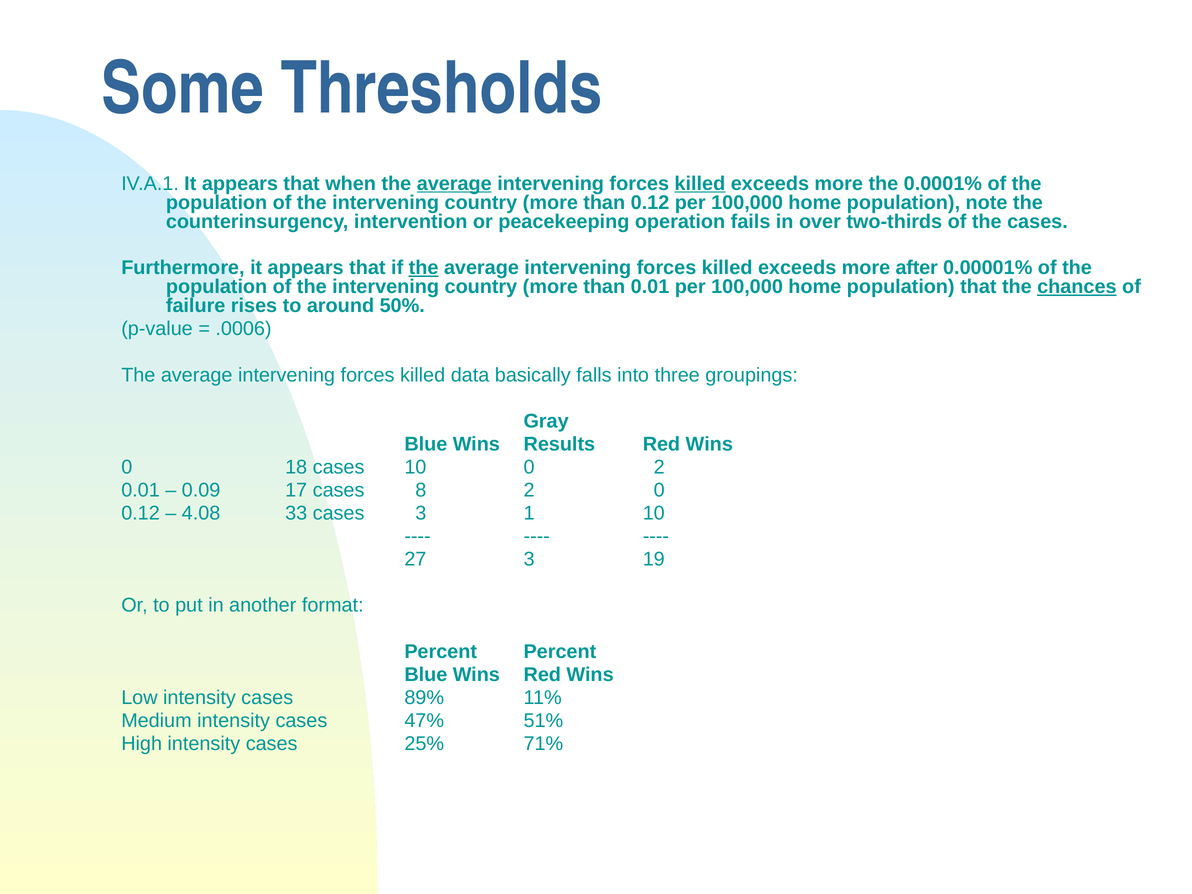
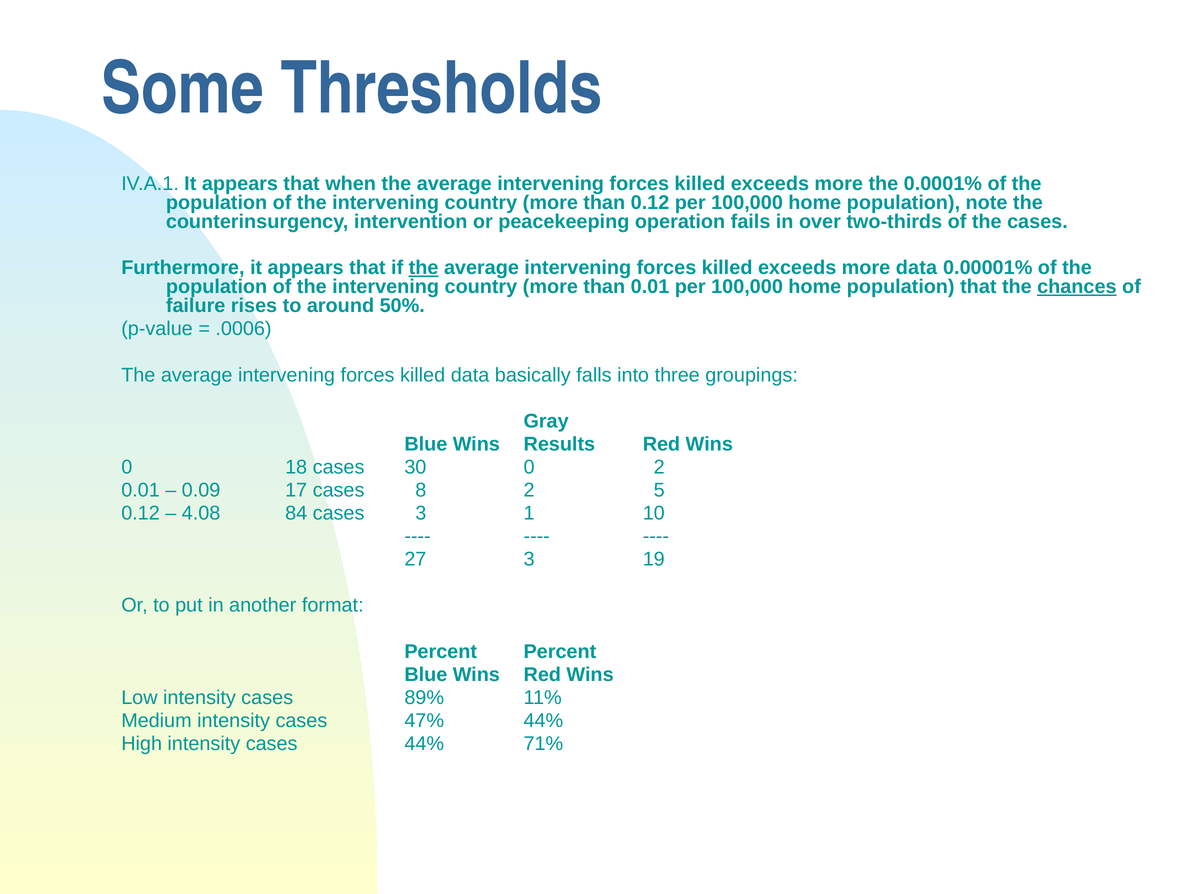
average underline: present -> none (454, 184)
killed underline: present -> none (700, 184)
more after: after -> data (916, 268)
cases 10: 10 -> 30 (415, 467)
2 0: 0 -> 5 (659, 490)
33: 33 -> 84 (296, 513)
47% 51%: 51% -> 44% (543, 721)
cases 25%: 25% -> 44% (424, 744)
